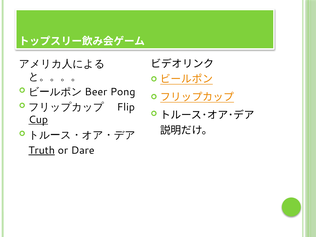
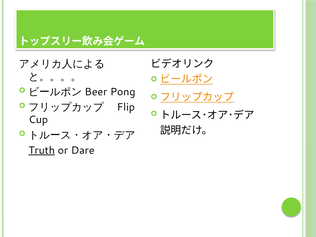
Cup underline: present -> none (38, 120)
